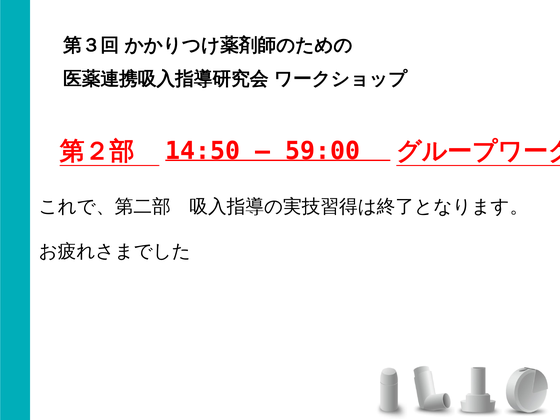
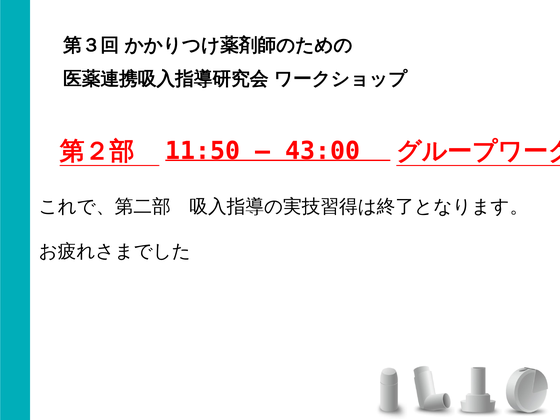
14:50: 14:50 -> 11:50 (203, 151)
59:00: 59:00 -> 43:00 (323, 151)
